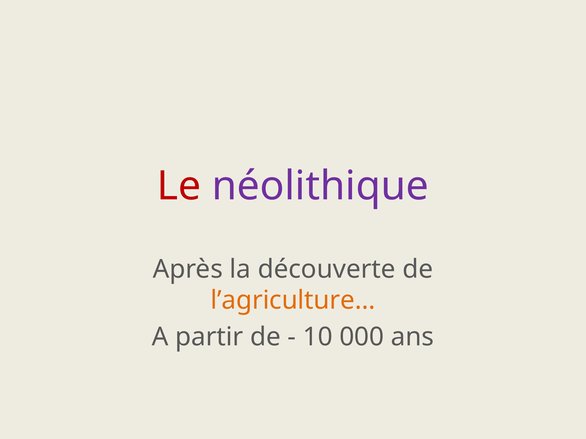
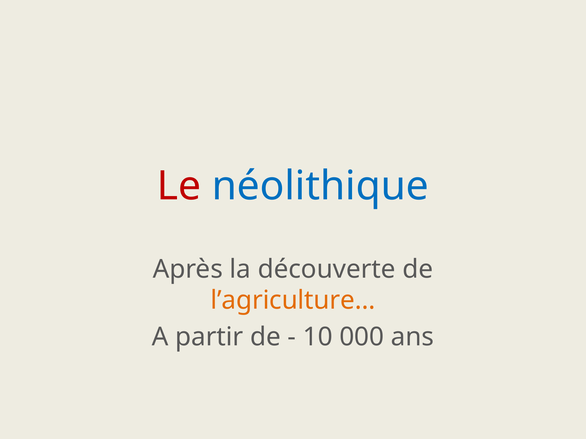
néolithique colour: purple -> blue (320, 186)
